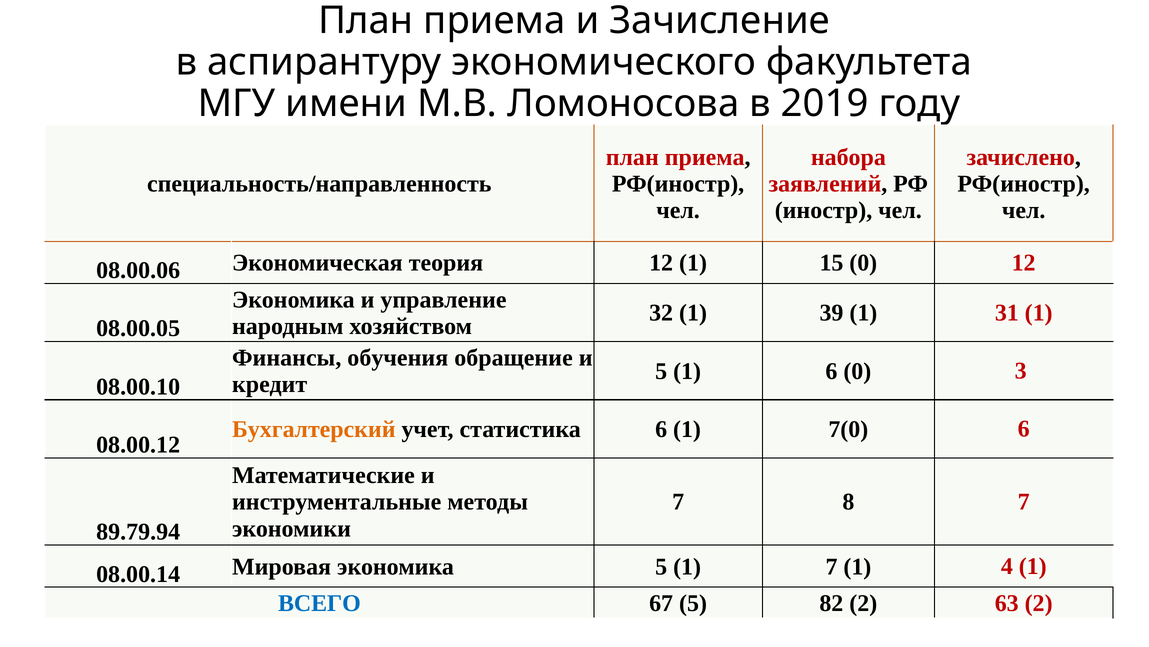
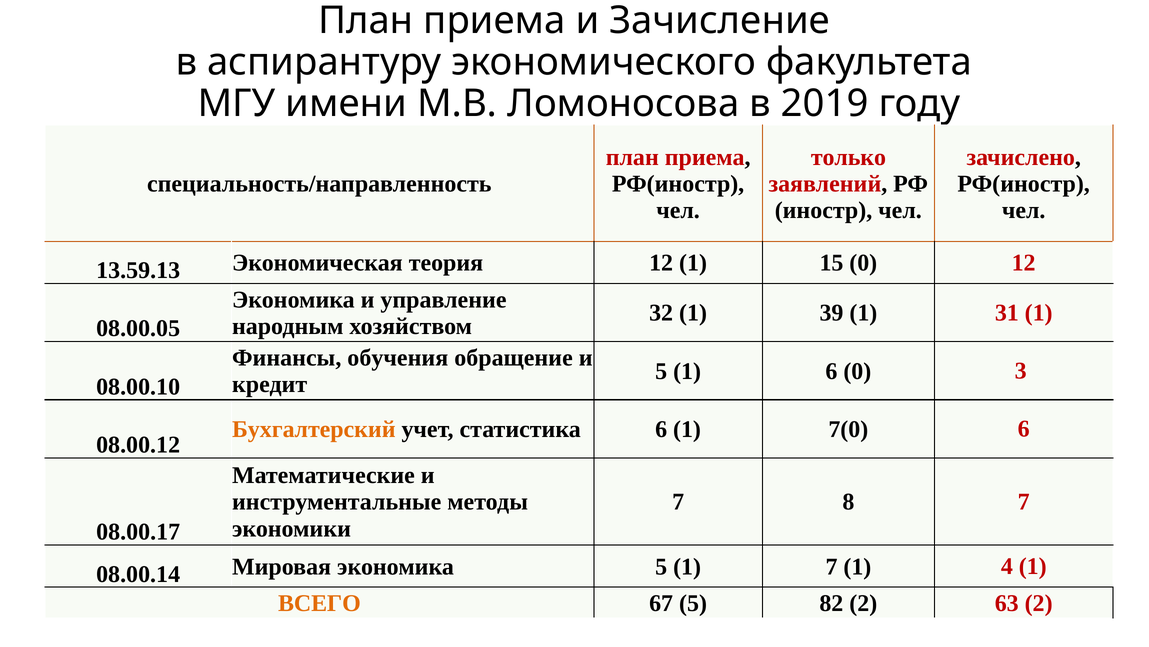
набора: набора -> только (848, 157)
08.00.06: 08.00.06 -> 13.59.13 (138, 270)
89.79.94: 89.79.94 -> 08.00.17 (138, 531)
ВСЕГО colour: blue -> orange (319, 603)
